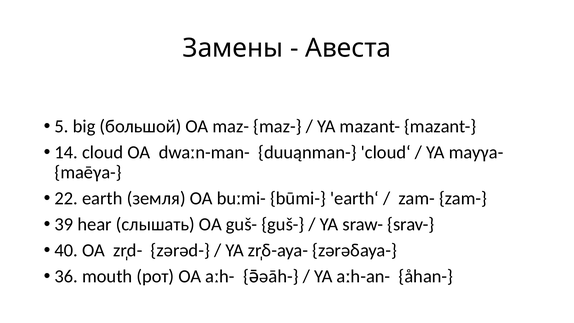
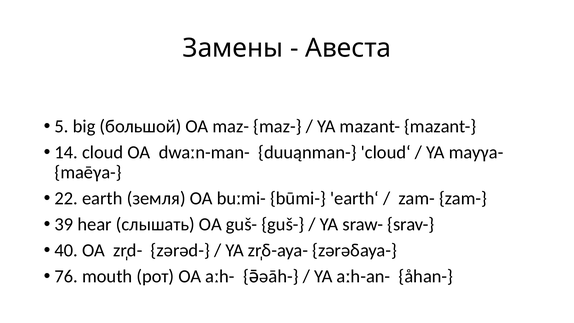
36: 36 -> 76 (66, 276)
